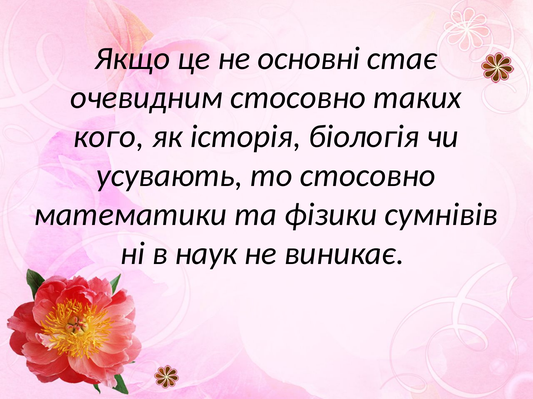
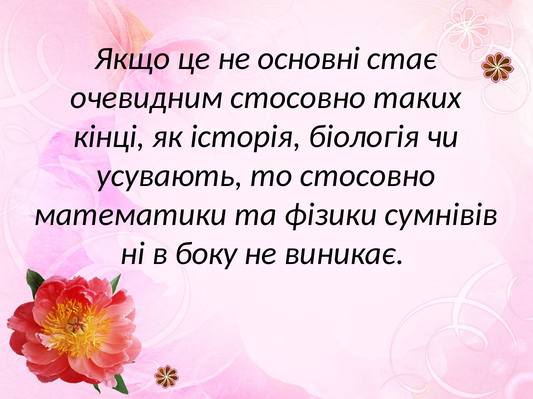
кого: кого -> кінці (109, 137)
наук: наук -> боку (206, 254)
